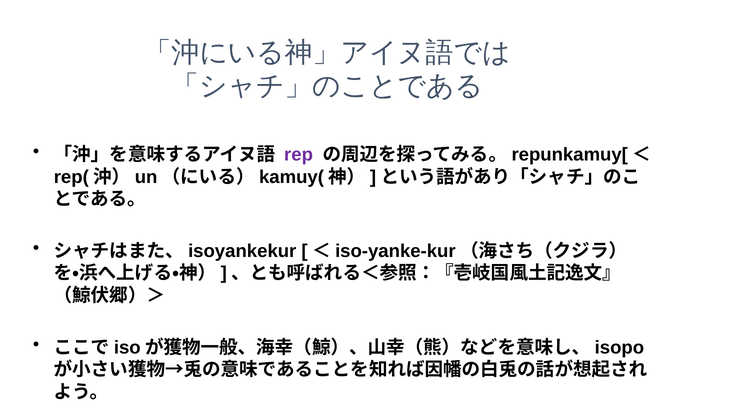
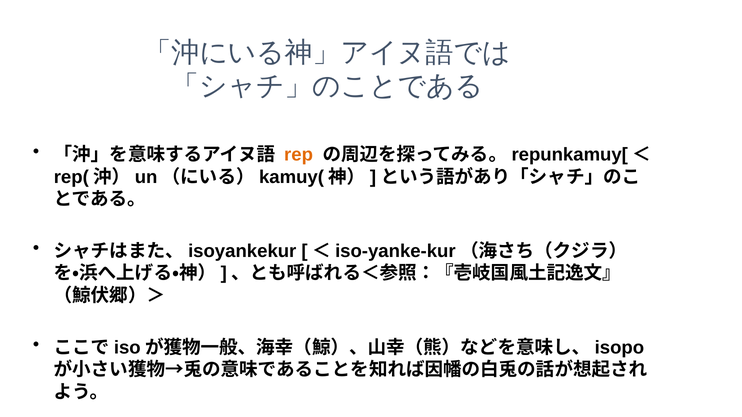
rep colour: purple -> orange (299, 155)
